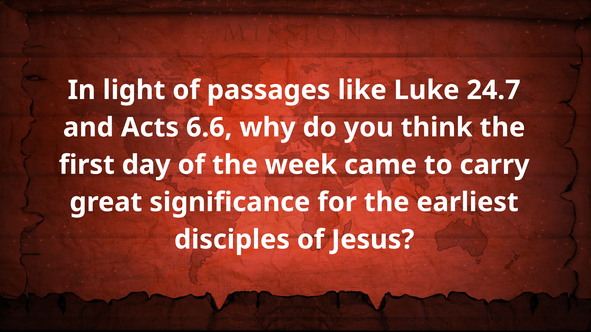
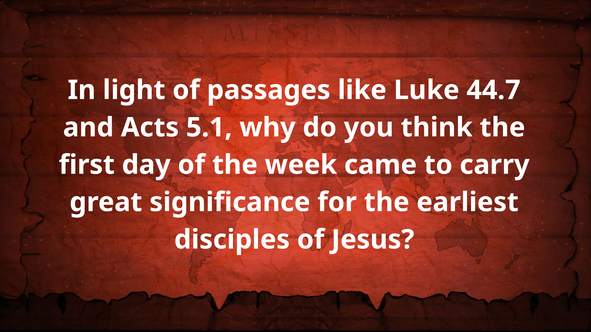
24.7: 24.7 -> 44.7 (493, 90)
6.6: 6.6 -> 5.1 (209, 128)
